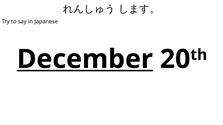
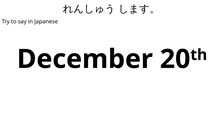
December underline: present -> none (85, 59)
